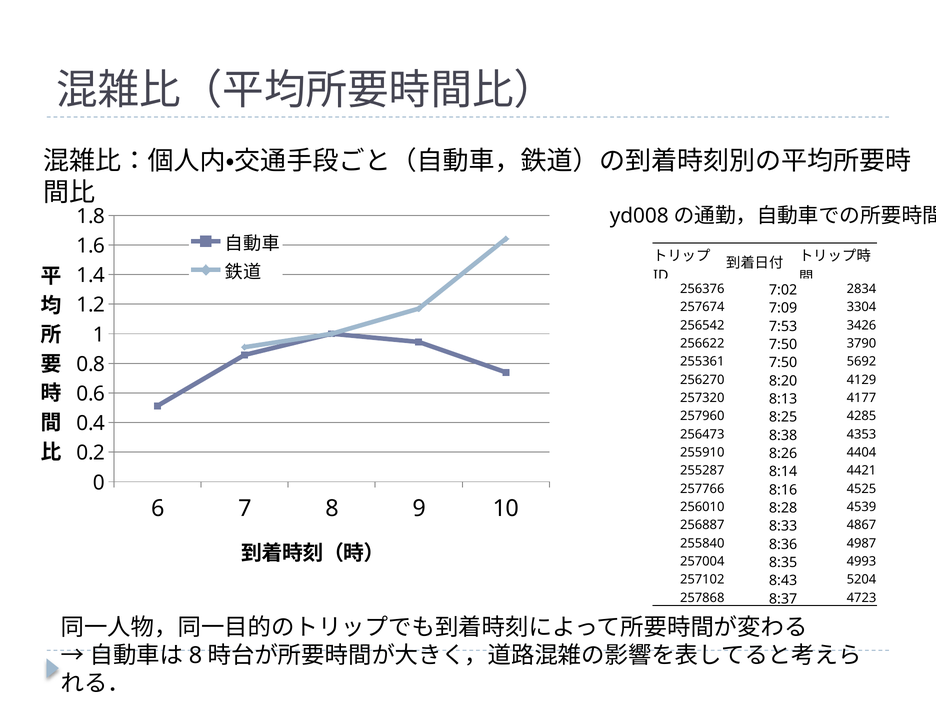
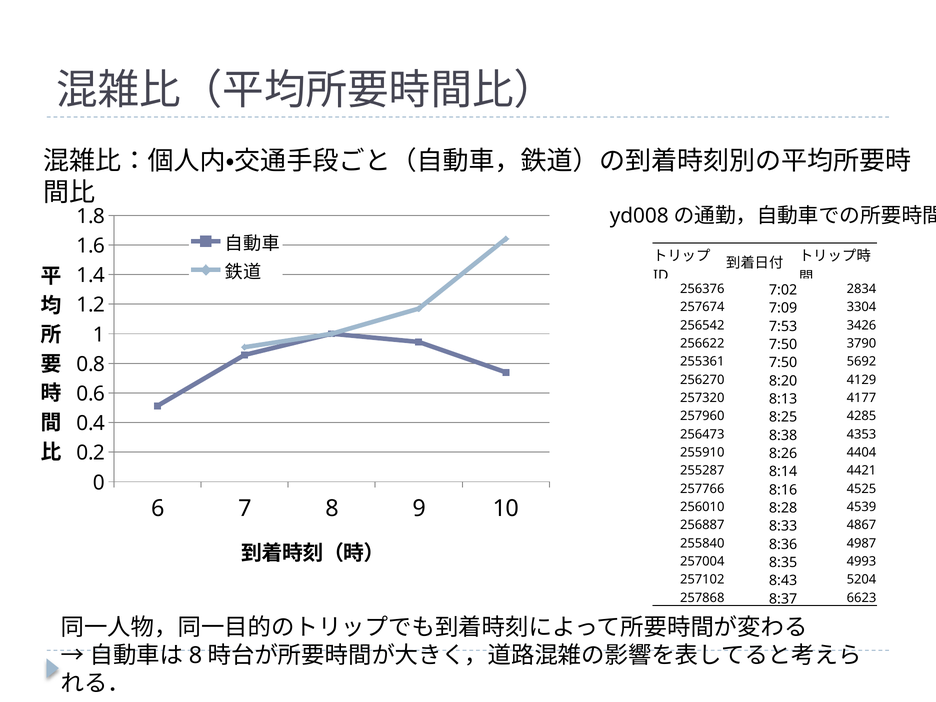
4723: 4723 -> 6623 (862, 598)
